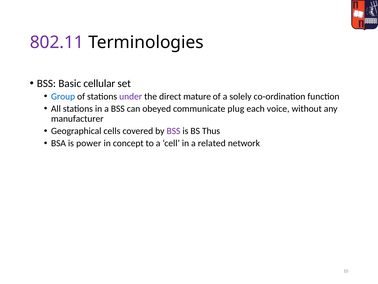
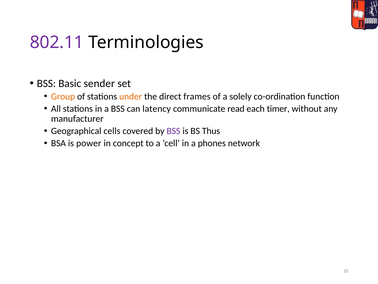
cellular: cellular -> sender (99, 83)
Group colour: blue -> orange (63, 96)
under colour: purple -> orange (131, 96)
mature: mature -> frames (197, 96)
obeyed: obeyed -> latency (157, 108)
plug: plug -> read (236, 108)
voice: voice -> timer (278, 108)
related: related -> phones (212, 143)
